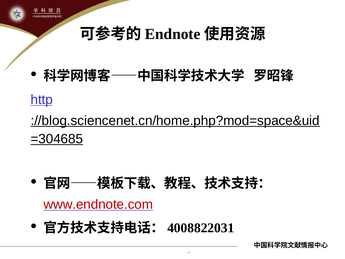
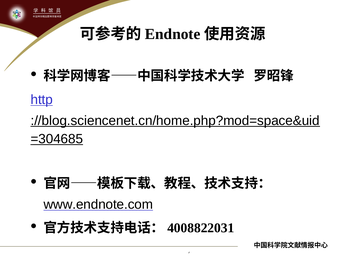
www.endnote.com colour: red -> black (98, 204)
